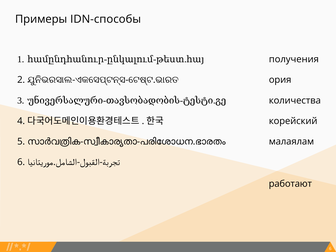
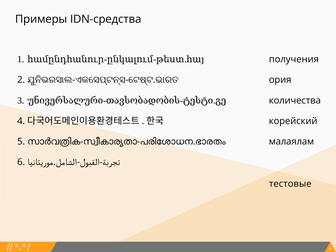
IDN-способы: IDN-способы -> IDN-средства (106, 19)
работают: работают -> тестовые (290, 184)
